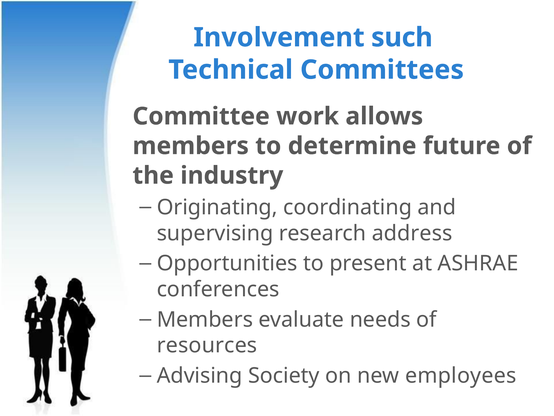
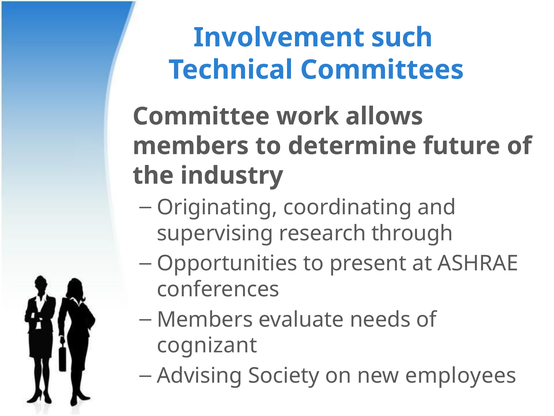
address: address -> through (412, 233)
resources: resources -> cognizant (207, 345)
